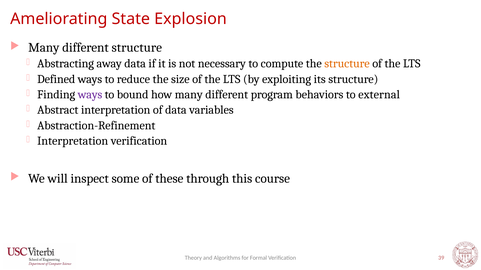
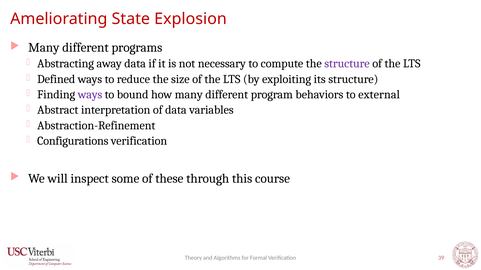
different structure: structure -> programs (137, 48)
structure colour: orange -> purple (347, 64)
Interpretation: Interpretation -> Configurations (73, 141)
